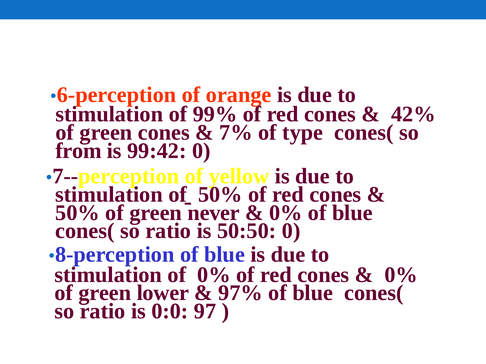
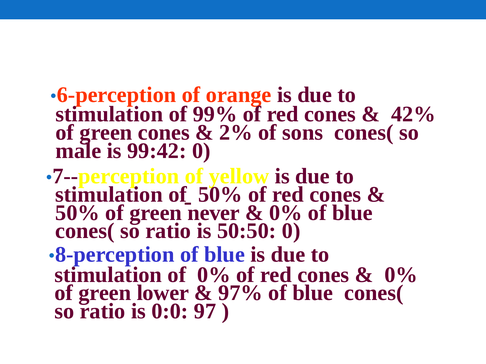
7%: 7% -> 2% (236, 133)
type: type -> sons (303, 133)
from: from -> male (78, 151)
